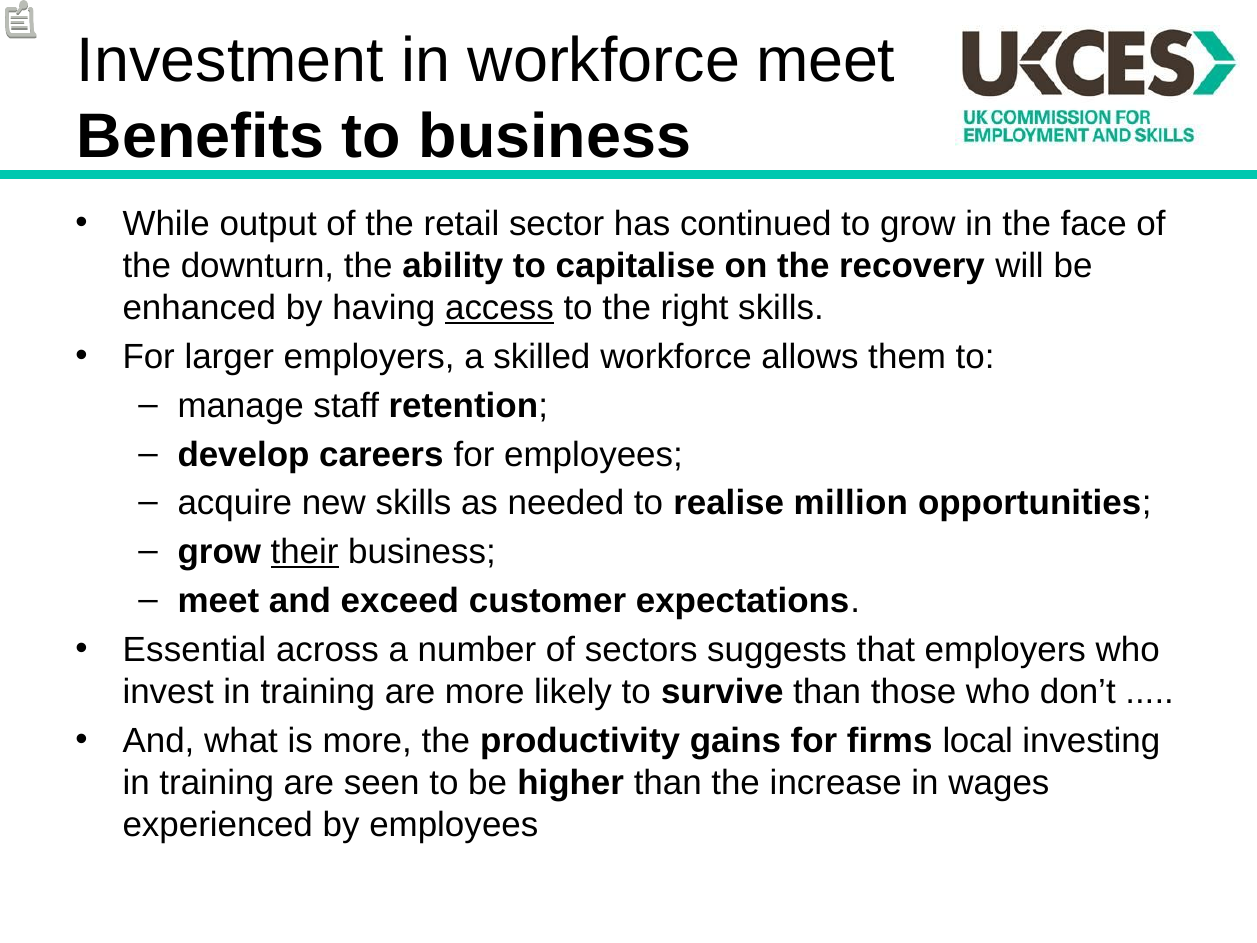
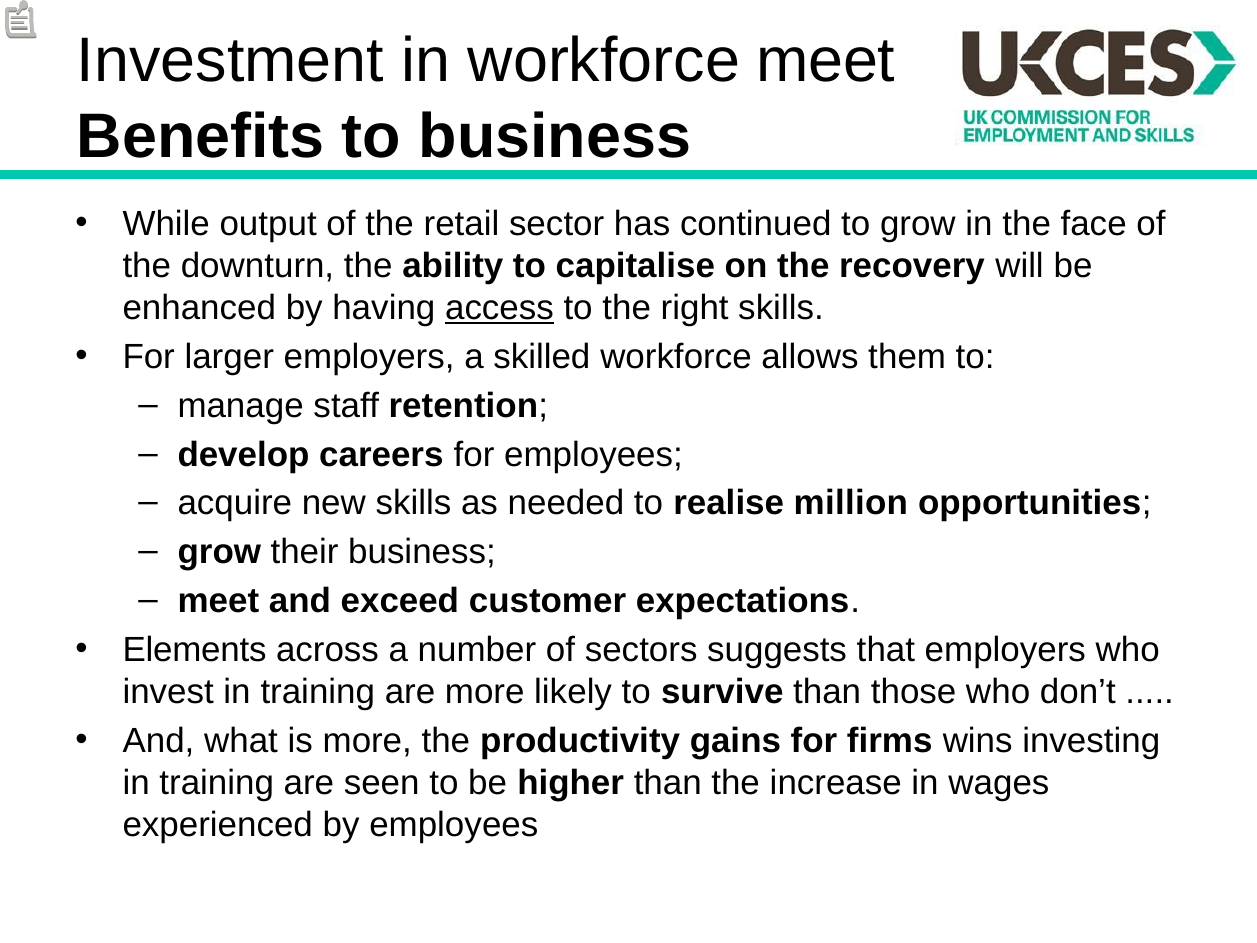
their underline: present -> none (305, 552)
Essential: Essential -> Elements (195, 650)
local: local -> wins (978, 741)
